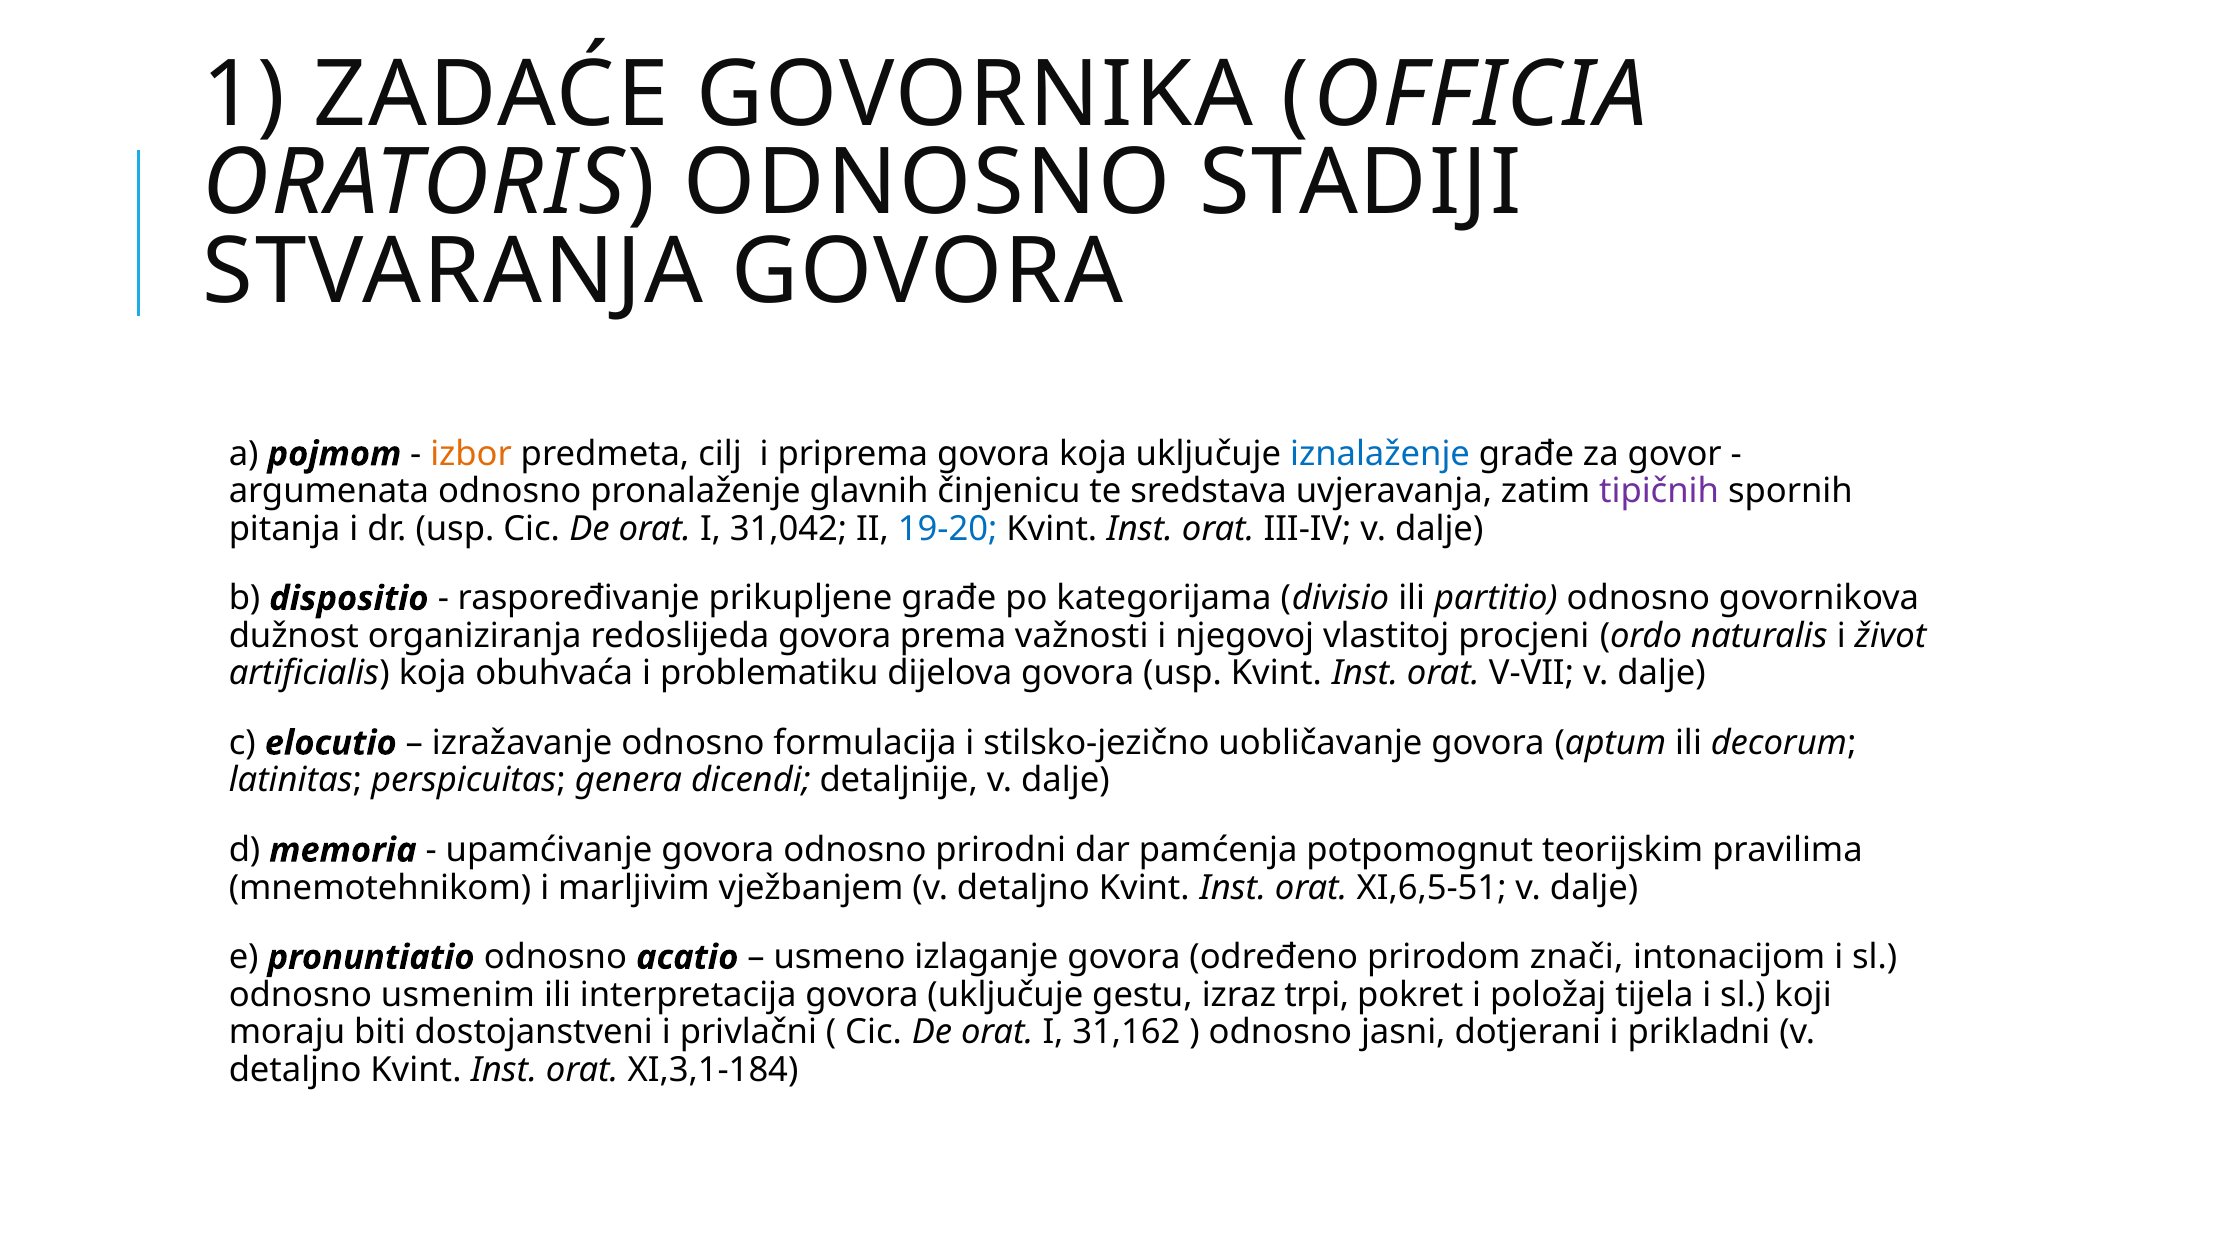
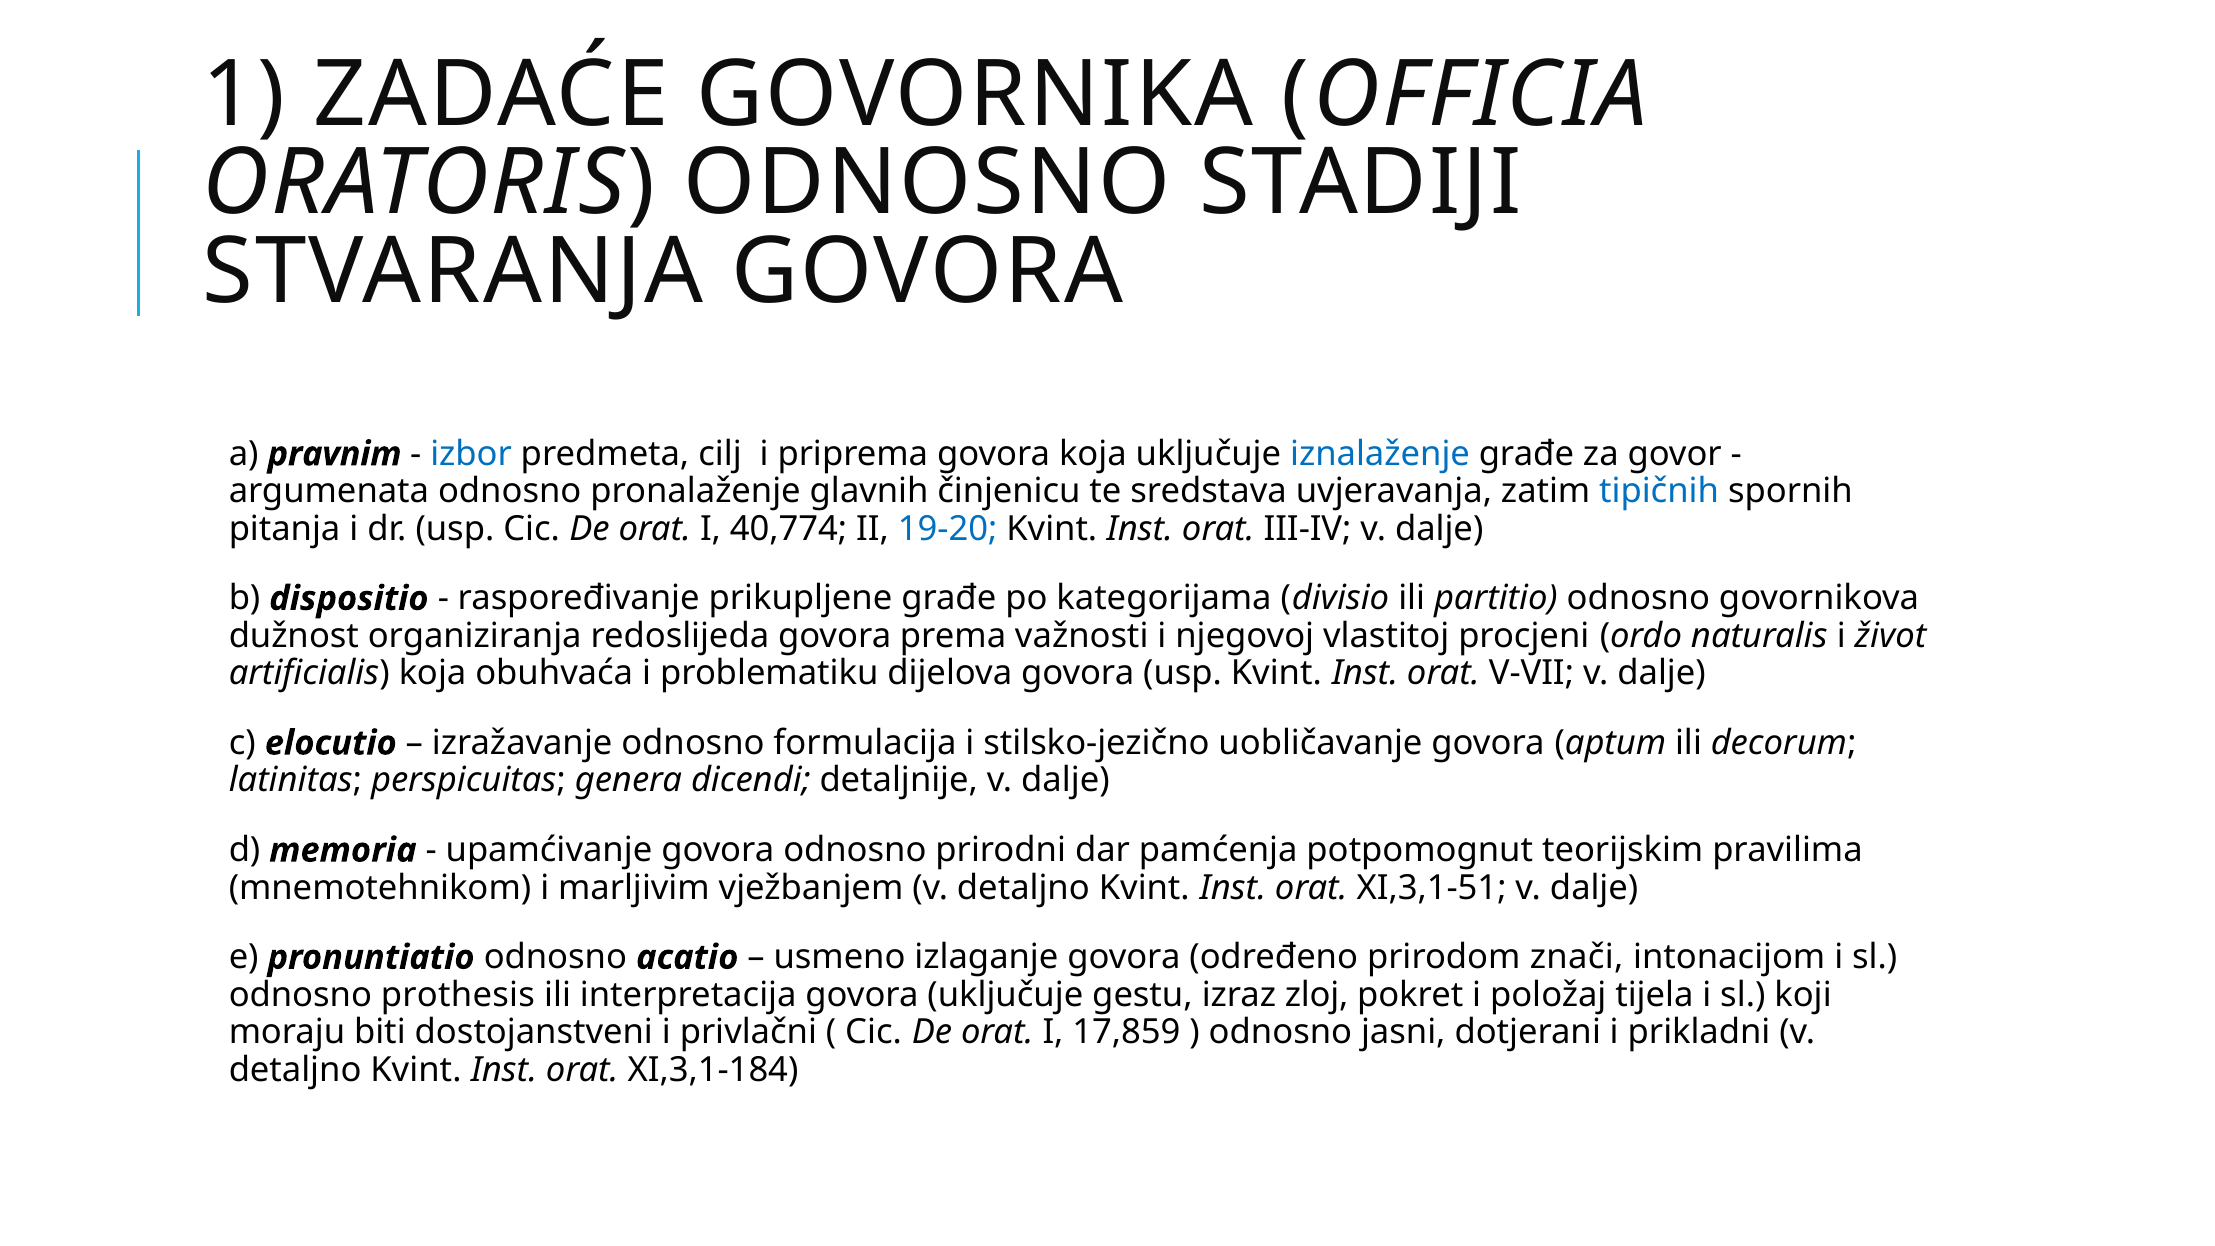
pojmom: pojmom -> pravnim (335, 454)
izbor colour: orange -> blue (471, 454)
tipičnih colour: purple -> blue (1659, 491)
31,042: 31,042 -> 40,774 (789, 529)
XI,6,5-51: XI,6,5-51 -> XI,3,1-51 (1432, 888)
usmenim: usmenim -> prothesis (458, 995)
trpi: trpi -> zloj (1317, 995)
31,162: 31,162 -> 17,859 (1126, 1032)
